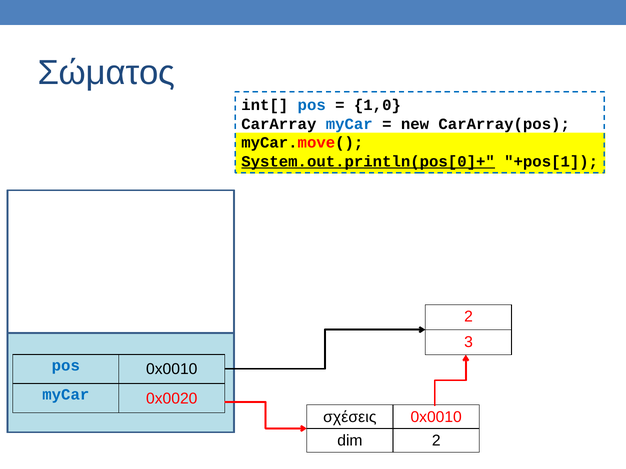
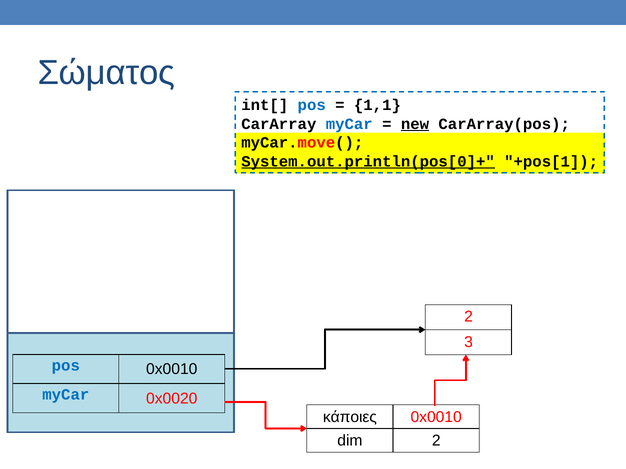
1,0: 1,0 -> 1,1 (377, 105)
new underline: none -> present (415, 124)
σχέσεις: σχέσεις -> κάποιες (350, 417)
